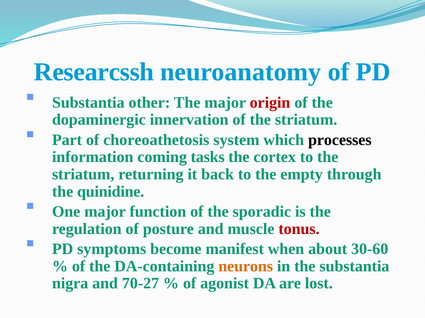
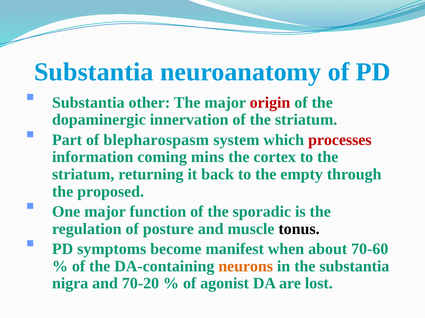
Researcssh: Researcssh -> Substantia (94, 72)
choreoathetosis: choreoathetosis -> blepharospasm (156, 140)
processes colour: black -> red (340, 140)
tasks: tasks -> mins (208, 157)
quinidine: quinidine -> proposed (111, 192)
tonus colour: red -> black (299, 229)
30-60: 30-60 -> 70-60 (370, 250)
70-27: 70-27 -> 70-20 (141, 284)
